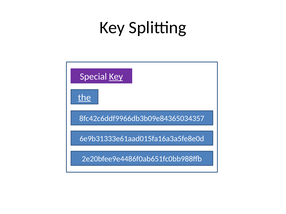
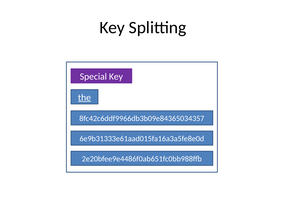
Key underline: present -> none (116, 77)
